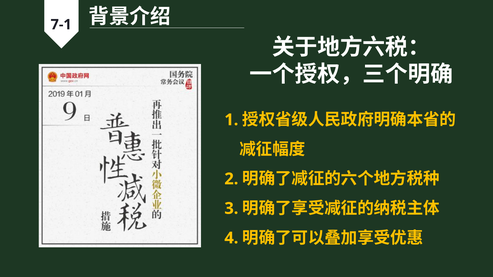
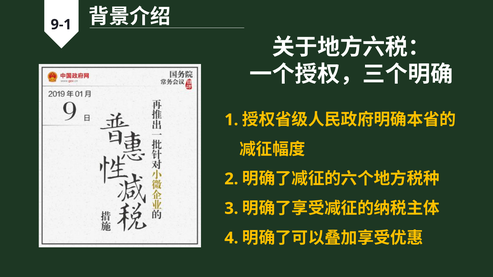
7-1: 7-1 -> 9-1 (61, 25)
